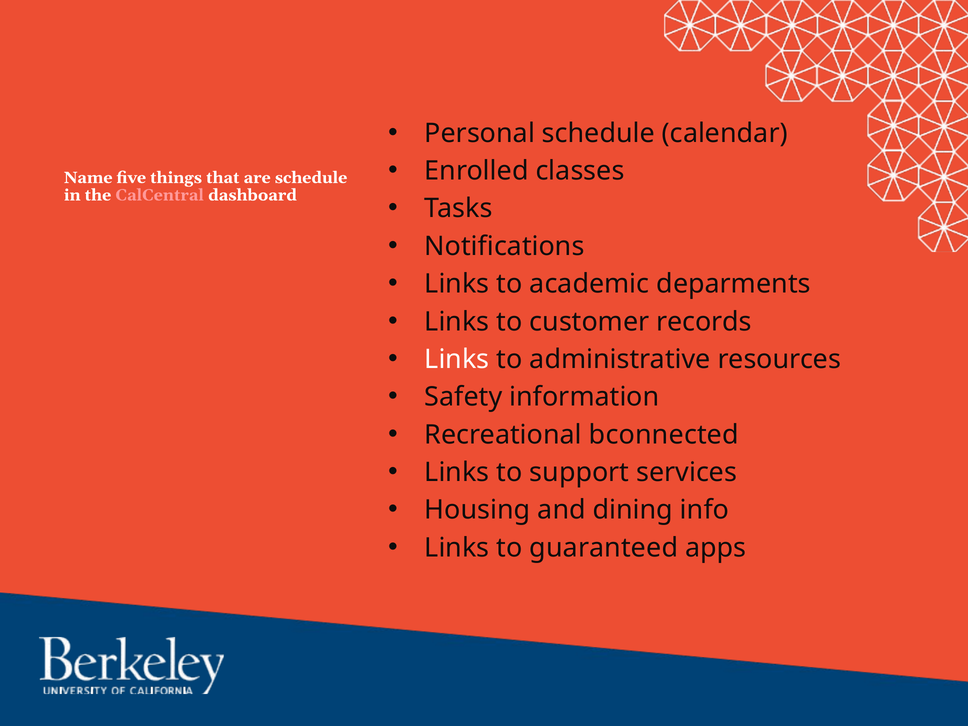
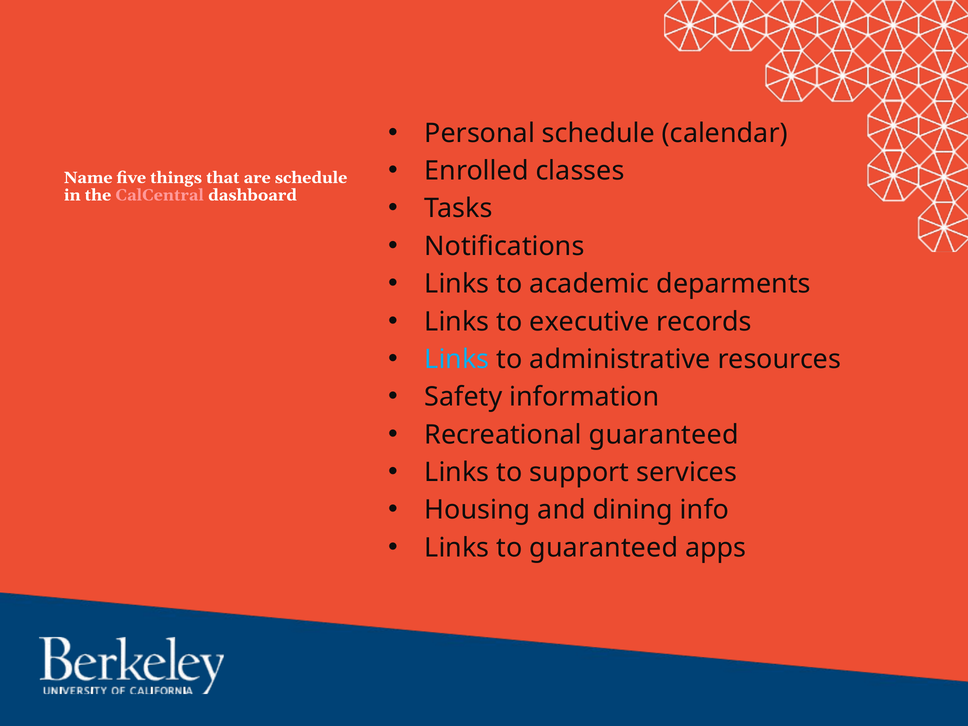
customer: customer -> executive (589, 322)
Links colour: white -> light blue (457, 359)
Recreational bconnected: bconnected -> guaranteed (664, 435)
